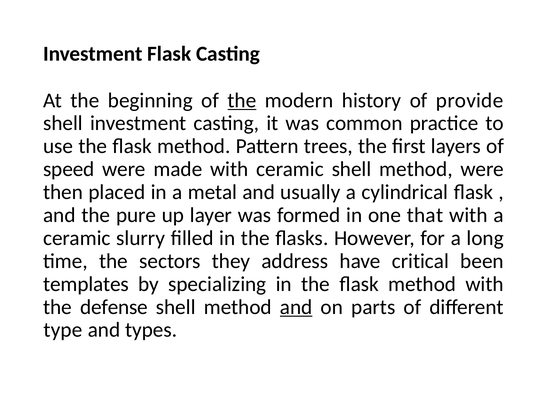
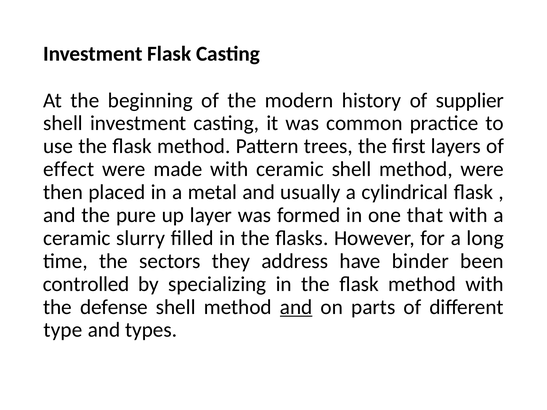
the underline: present -> none (242, 100)
provide: provide -> supplier (470, 100)
speed: speed -> effect (69, 169)
critical: critical -> binder (420, 261)
templates: templates -> controlled (86, 284)
